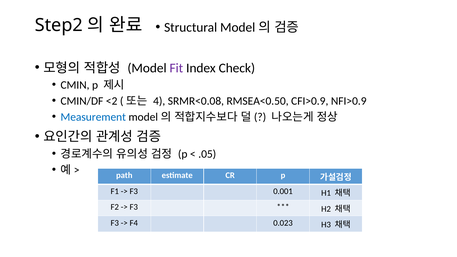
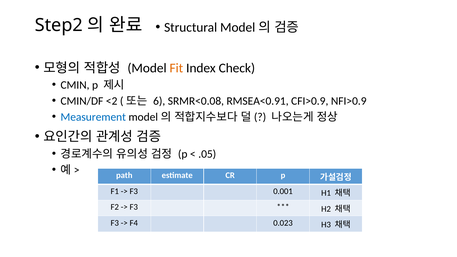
Fit colour: purple -> orange (176, 68)
4: 4 -> 6 (159, 101)
RMSEA<0.50: RMSEA<0.50 -> RMSEA<0.91 (258, 101)
